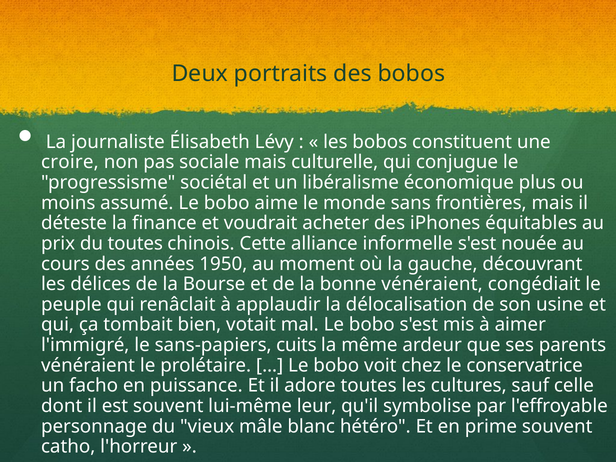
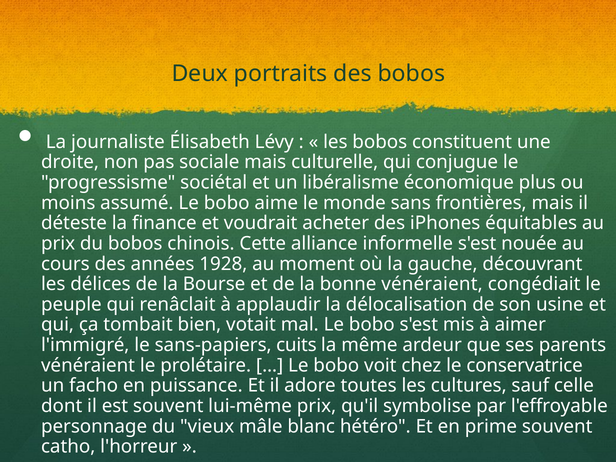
croire: croire -> droite (70, 162)
du toutes: toutes -> bobos (135, 243)
1950: 1950 -> 1928 (223, 264)
lui-même leur: leur -> prix (317, 406)
